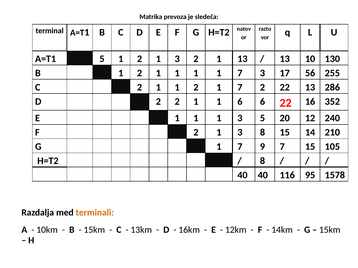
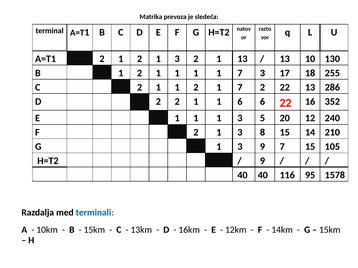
A=T1 5: 5 -> 2 (102, 59)
56: 56 -> 18 (310, 73)
G 1 7: 7 -> 3 (240, 147)
8: 8 -> 9 (262, 161)
terminali colour: orange -> blue (95, 213)
